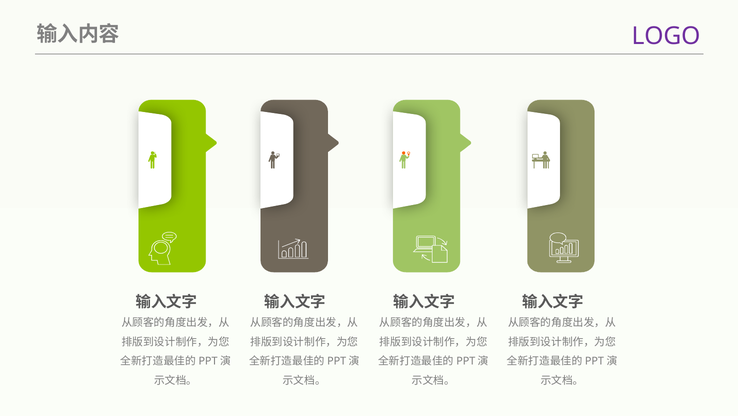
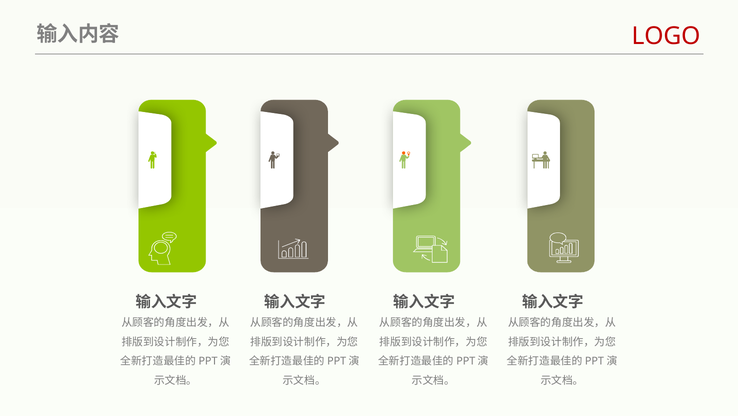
LOGO colour: purple -> red (666, 36)
